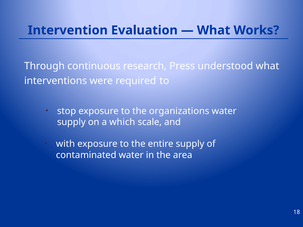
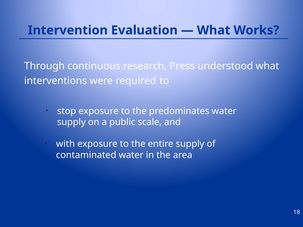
organizations: organizations -> predominates (179, 111)
which: which -> public (122, 122)
